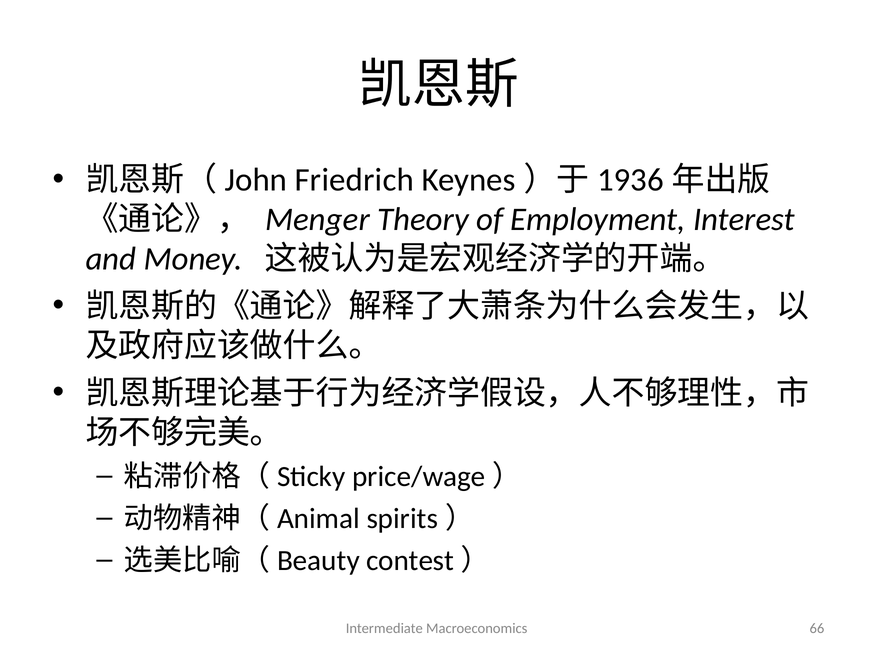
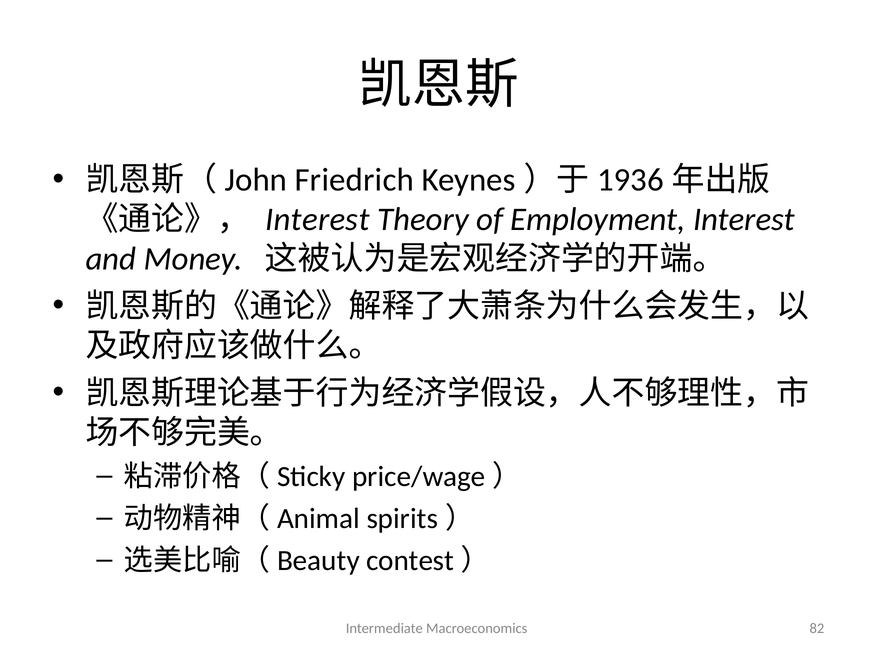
Menger: Menger -> Interest (317, 219)
66: 66 -> 82 (817, 628)
